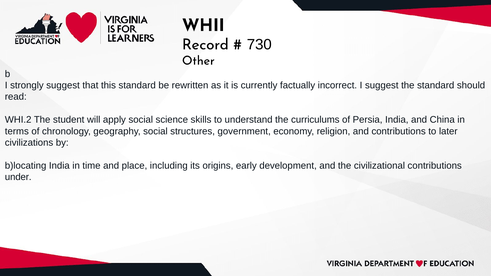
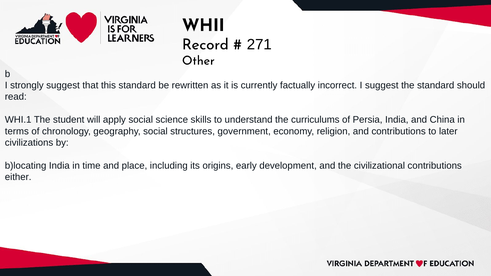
730: 730 -> 271 (259, 44)
WHI.2: WHI.2 -> WHI.1 (18, 120)
under: under -> either (18, 177)
